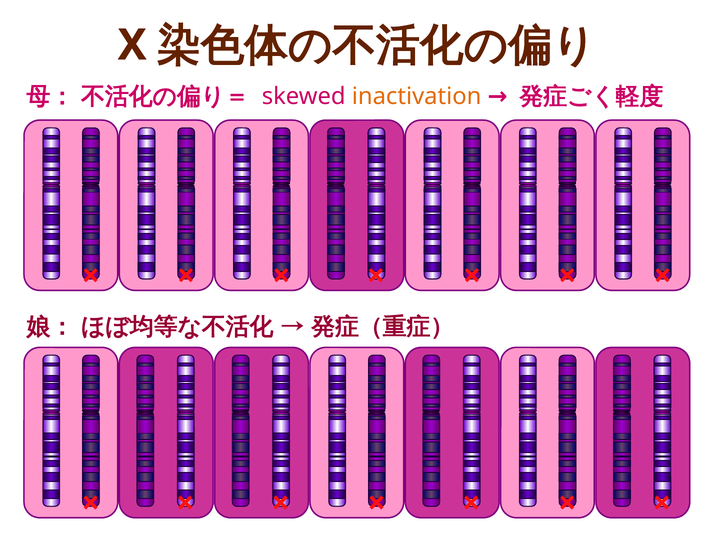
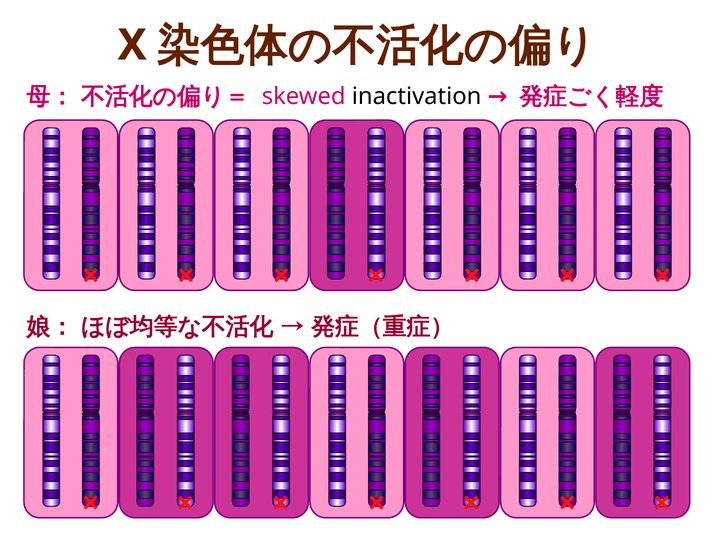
inactivation colour: orange -> black (417, 96)
